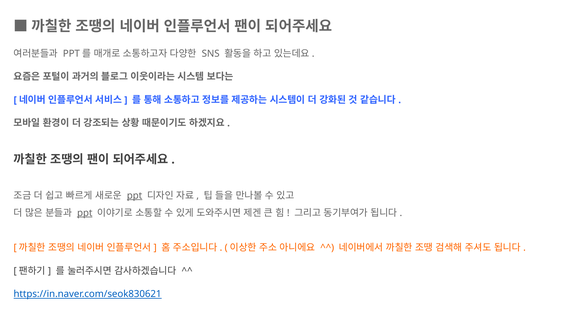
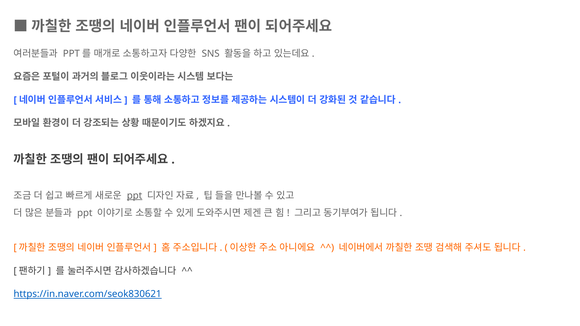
ppt underline: present -> none (85, 213)
